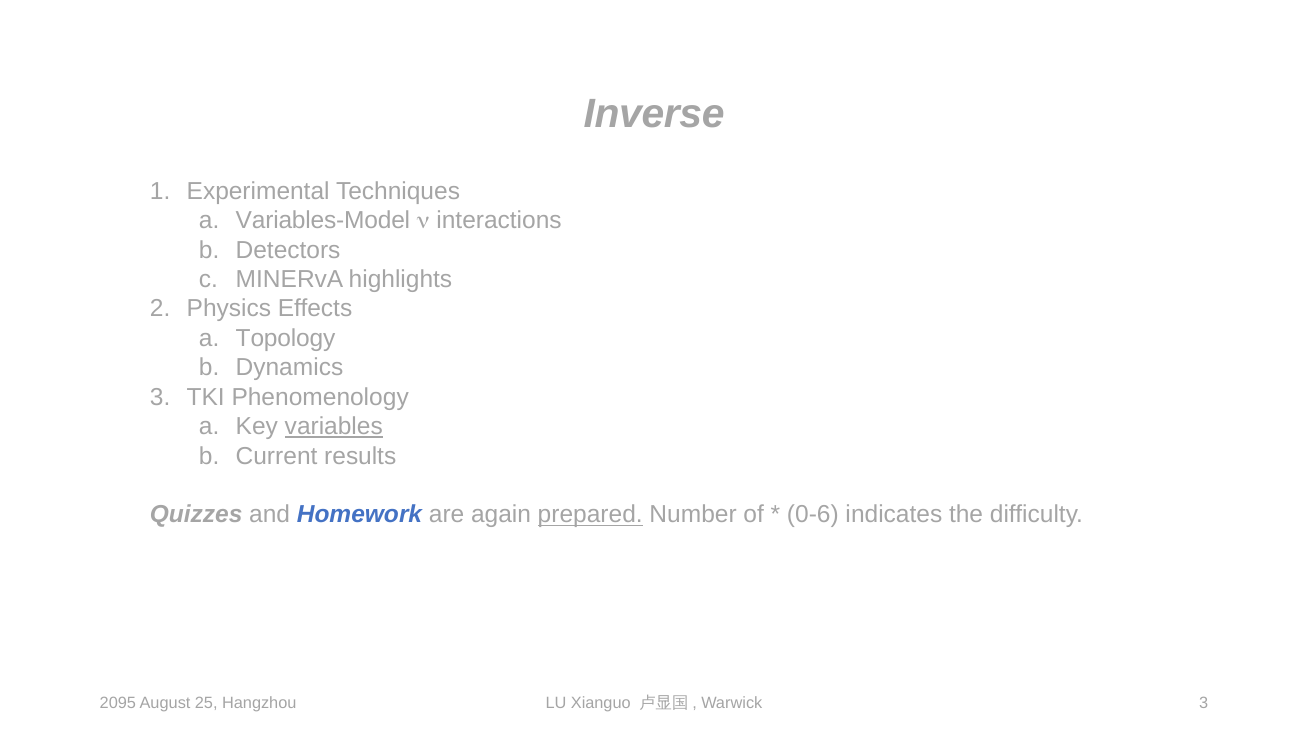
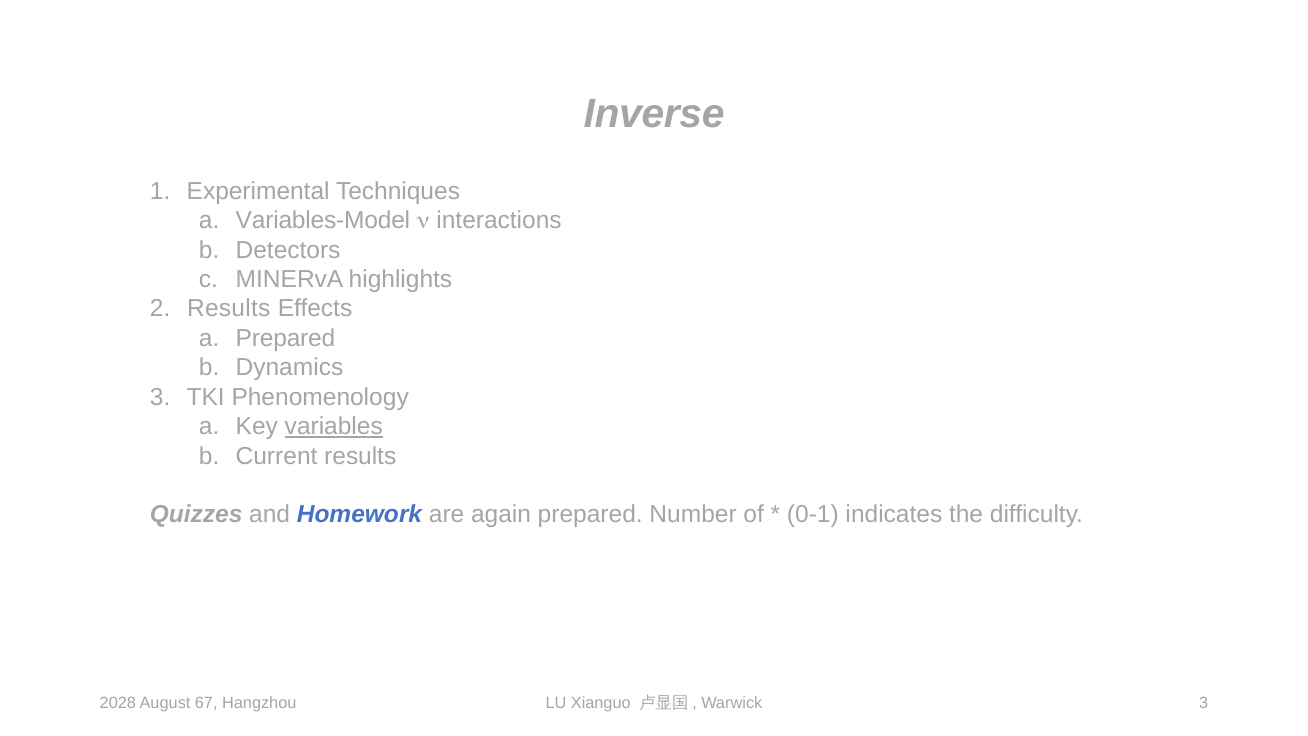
Physics: Physics -> Results (229, 309)
Topology: Topology -> Prepared (286, 338)
prepared underline: present -> none (590, 515)
0-6: 0-6 -> 0-1 (813, 515)
2095: 2095 -> 2028 (118, 703)
25: 25 -> 67 (206, 703)
